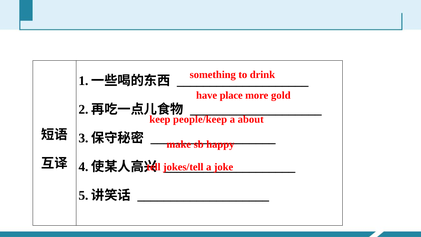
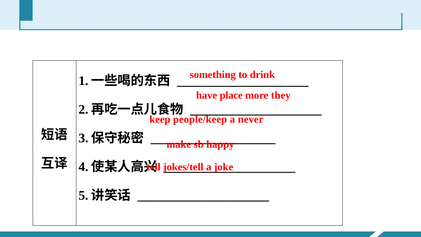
gold: gold -> they (281, 95)
about: about -> never (251, 119)
